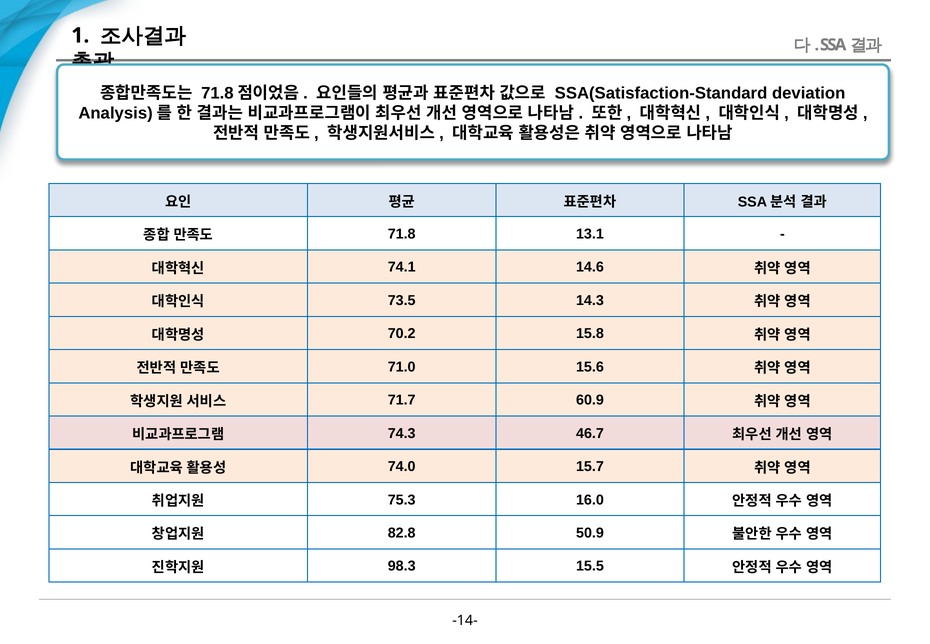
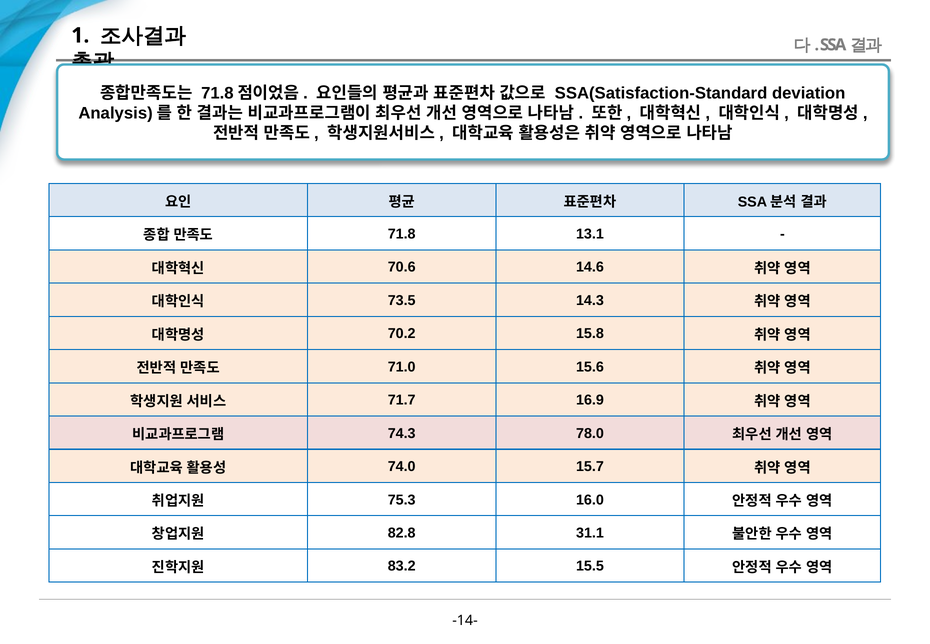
74.1: 74.1 -> 70.6 (402, 267)
60.9: 60.9 -> 16.9 (590, 400)
46.7: 46.7 -> 78.0 (590, 433)
50.9: 50.9 -> 31.1 (590, 533)
98.3: 98.3 -> 83.2 (402, 566)
